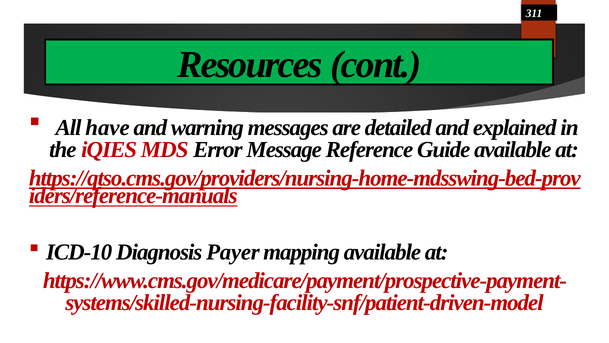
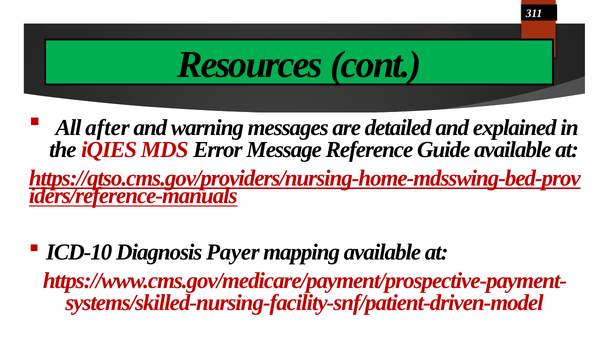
have: have -> after (108, 127)
